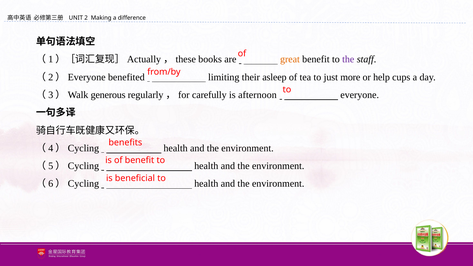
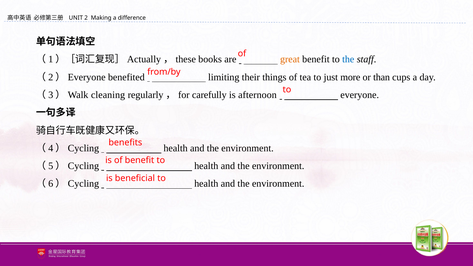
the colour: purple -> blue (348, 59)
asleep: asleep -> things (274, 77)
help: help -> than (382, 77)
generous: generous -> cleaning (108, 95)
